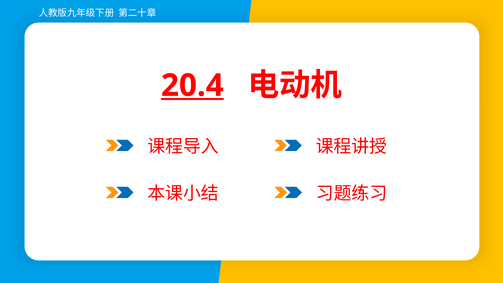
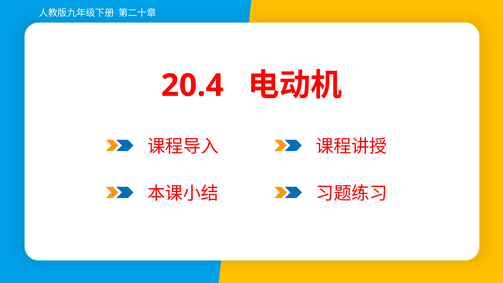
20.4 underline: present -> none (192, 85)
